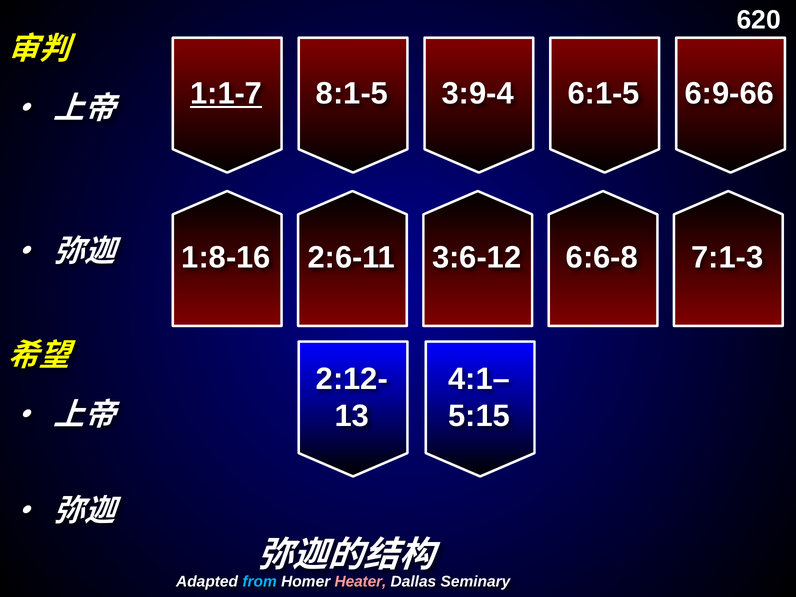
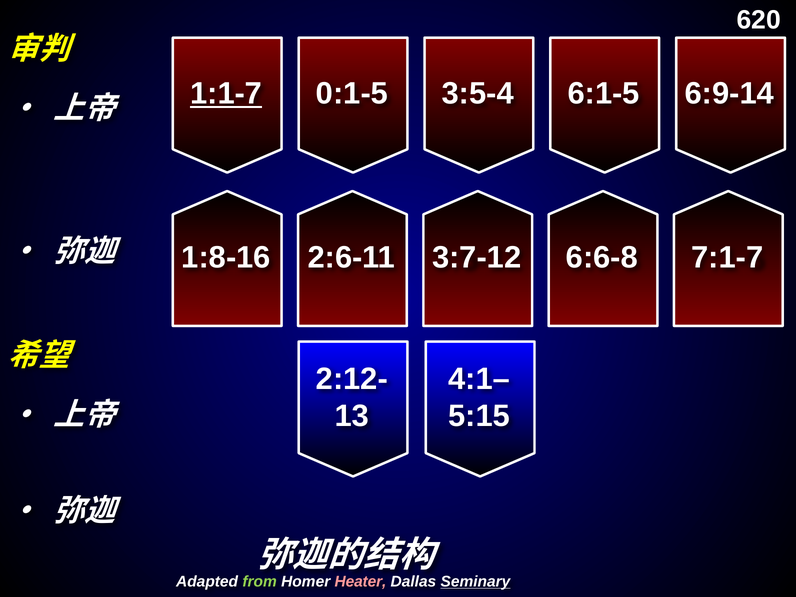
8:1-5: 8:1-5 -> 0:1-5 (352, 94)
3:9-4: 3:9-4 -> 3:5-4 (478, 94)
6:9-66: 6:9-66 -> 6:9-14 (729, 94)
3:6-12: 3:6-12 -> 3:7-12 (477, 258)
7:1-3: 7:1-3 -> 7:1-7 (727, 258)
from colour: light blue -> light green (260, 582)
Seminary underline: none -> present (475, 582)
